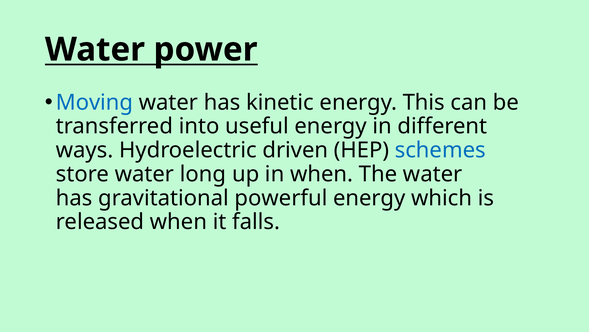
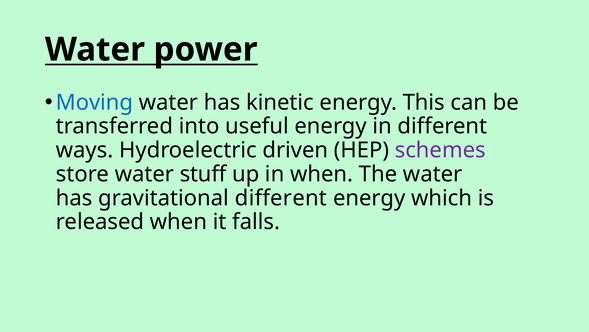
schemes colour: blue -> purple (440, 150)
long: long -> stuff (203, 174)
gravitational powerful: powerful -> different (281, 198)
